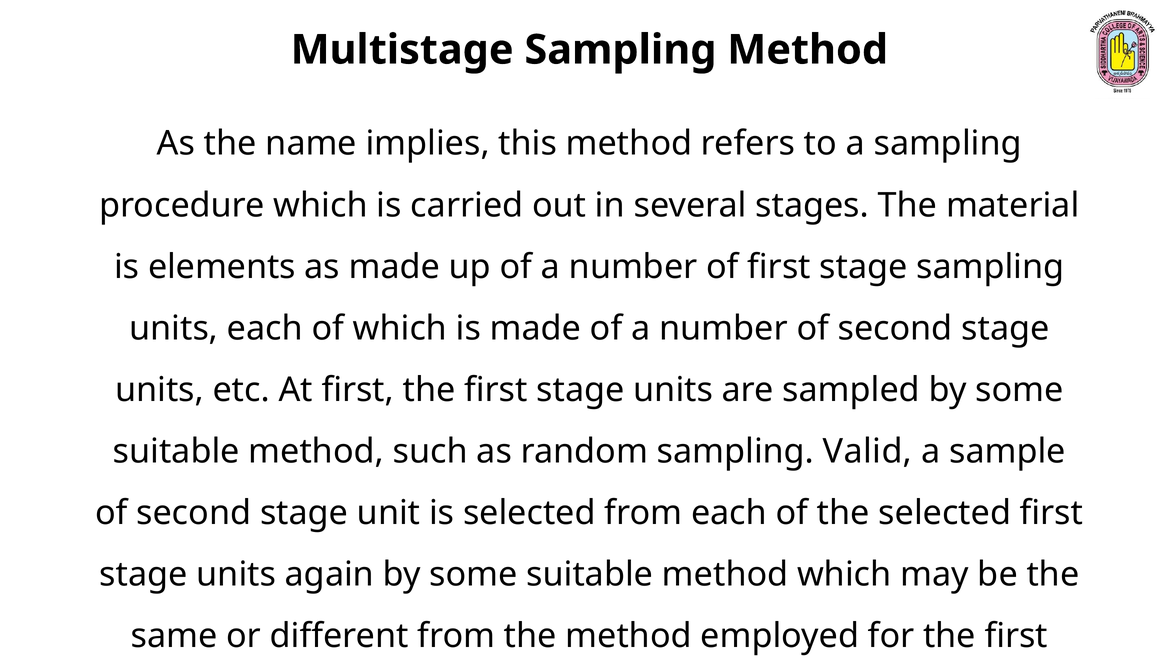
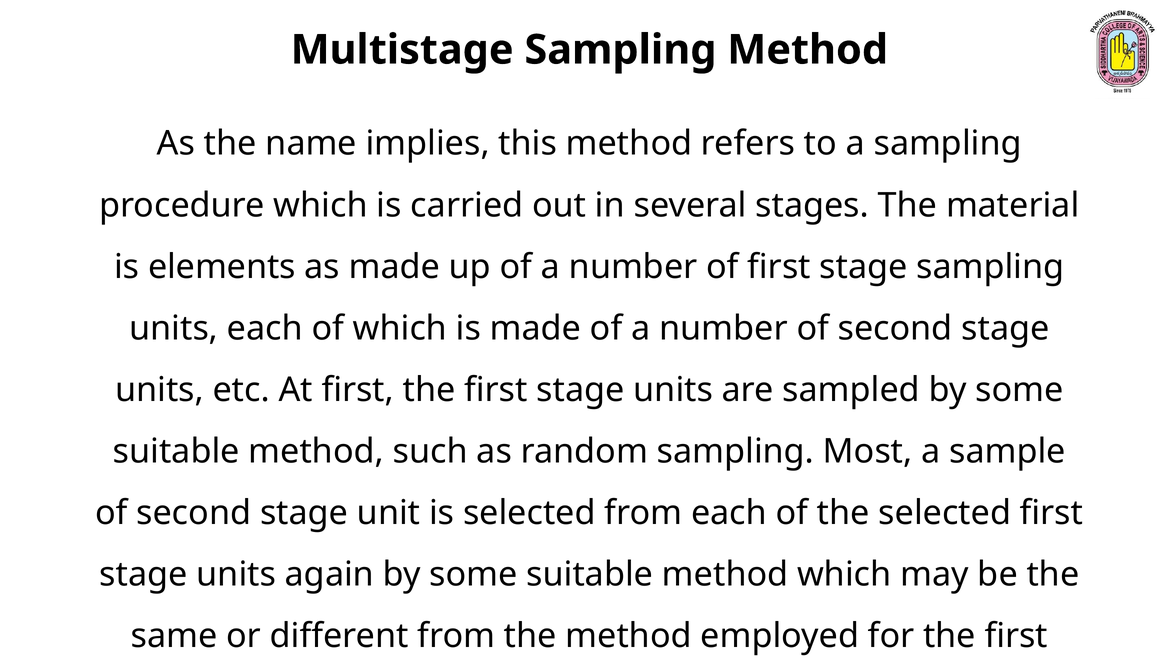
Valid: Valid -> Most (868, 452)
